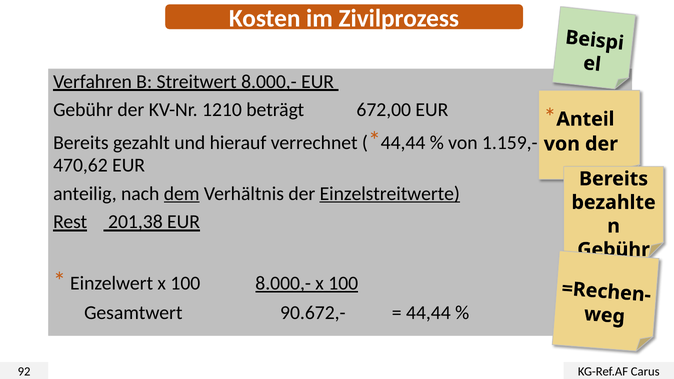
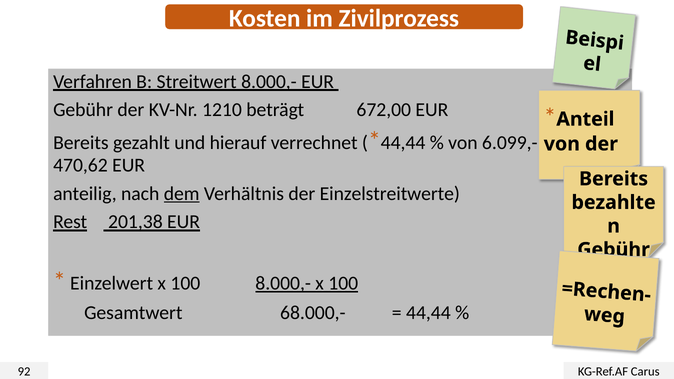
1.159,-: 1.159,- -> 6.099,- (510, 143)
Einzelstreitwerte underline: present -> none (390, 194)
90.672,-: 90.672,- -> 68.000,- (313, 313)
